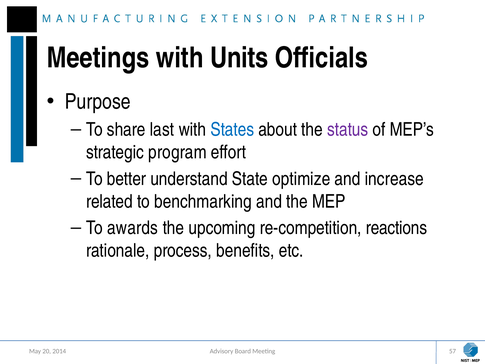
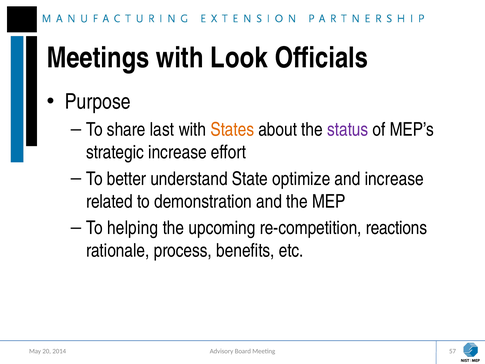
Units: Units -> Look (239, 58)
States colour: blue -> orange (232, 130)
strategic program: program -> increase (178, 152)
benchmarking: benchmarking -> demonstration (203, 201)
awards: awards -> helping (133, 228)
